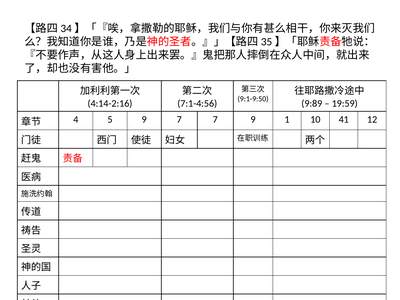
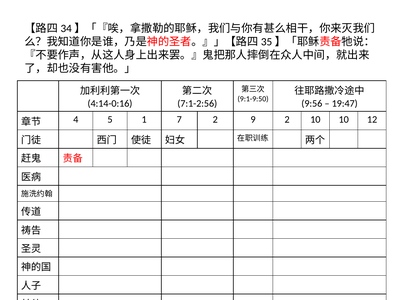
4:14-2:16: 4:14-2:16 -> 4:14-0:16 (110, 103)
7:1-4:56: 7:1-4:56 -> 7:1-2:56 (197, 103)
9:89: 9:89 -> 9:56 (312, 103)
19:59: 19:59 -> 19:47 (345, 103)
5 9: 9 -> 1 (144, 120)
7 7: 7 -> 2 (215, 120)
9 1: 1 -> 2 (287, 120)
10 41: 41 -> 10 (344, 120)
